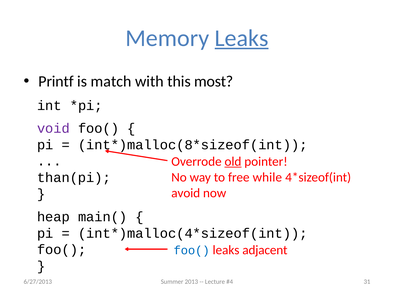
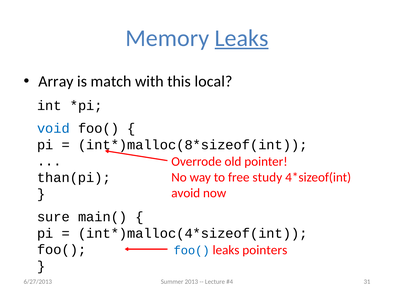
Printf: Printf -> Array (56, 82)
most: most -> local (214, 82)
void colour: purple -> blue (53, 129)
old underline: present -> none (233, 162)
while: while -> study (267, 178)
heap: heap -> sure (53, 217)
adjacent: adjacent -> pointers (265, 250)
